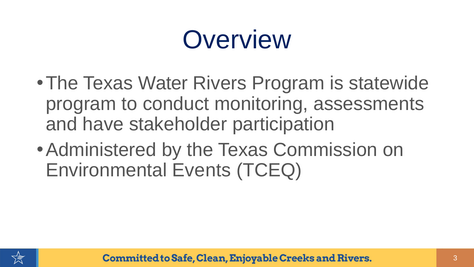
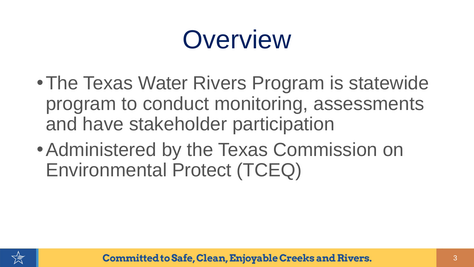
Events: Events -> Protect (202, 170)
